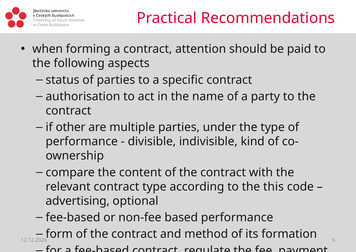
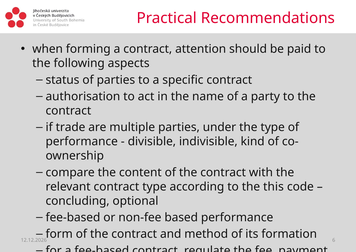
other: other -> trade (71, 127)
advertising: advertising -> concluding (78, 201)
